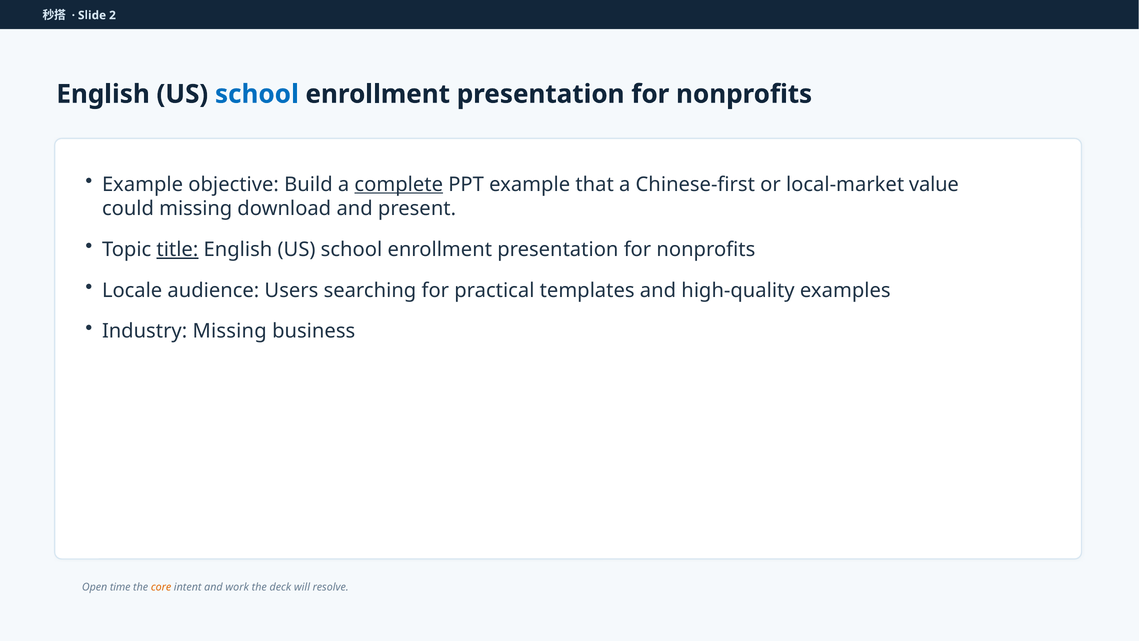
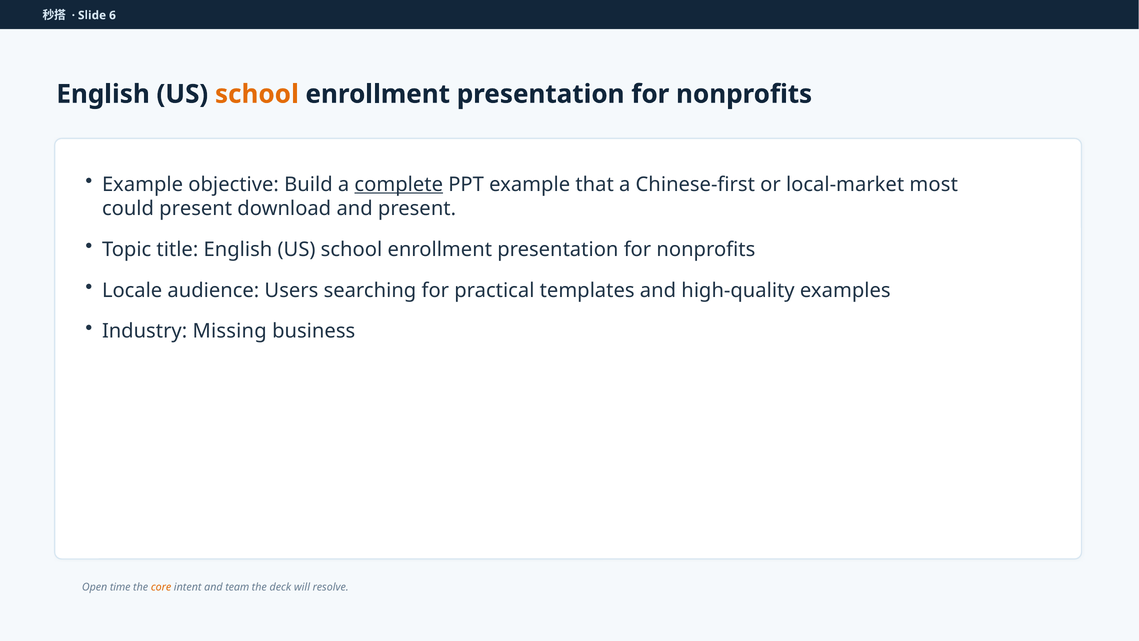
2: 2 -> 6 (112, 15)
school colour: blue -> orange (257, 94)
value: value -> most (934, 184)
could missing: missing -> present (196, 209)
title underline: present -> none (177, 249)
work: work -> team (237, 587)
